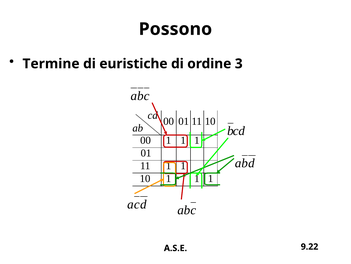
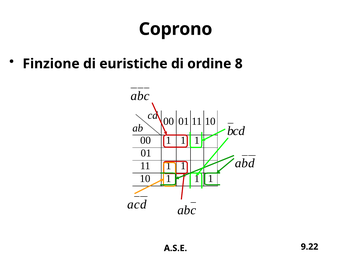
Possono: Possono -> Coprono (176, 29)
Termine: Termine -> Finzione (51, 64)
3: 3 -> 8 (239, 64)
